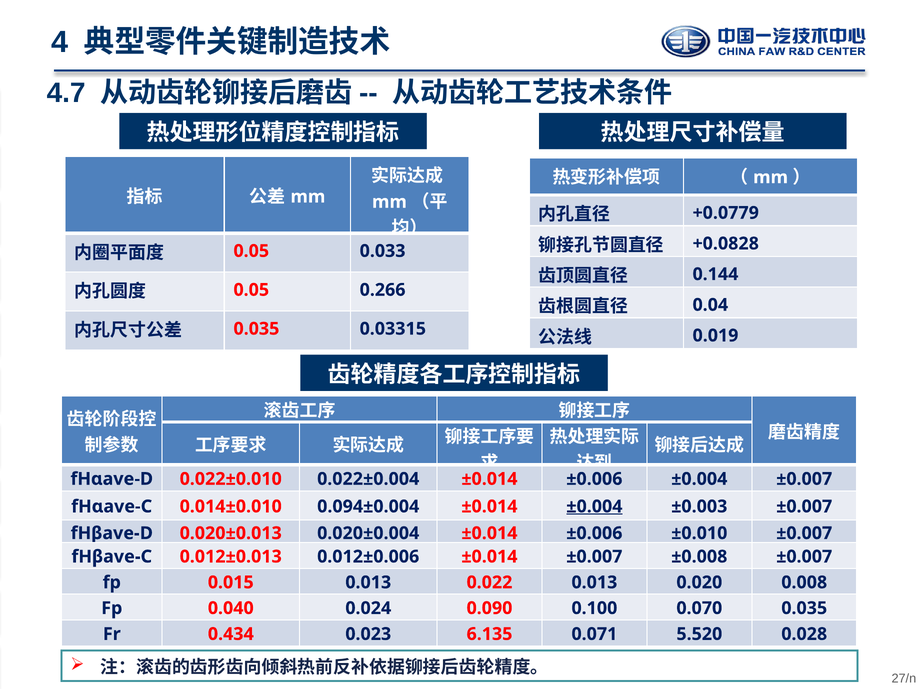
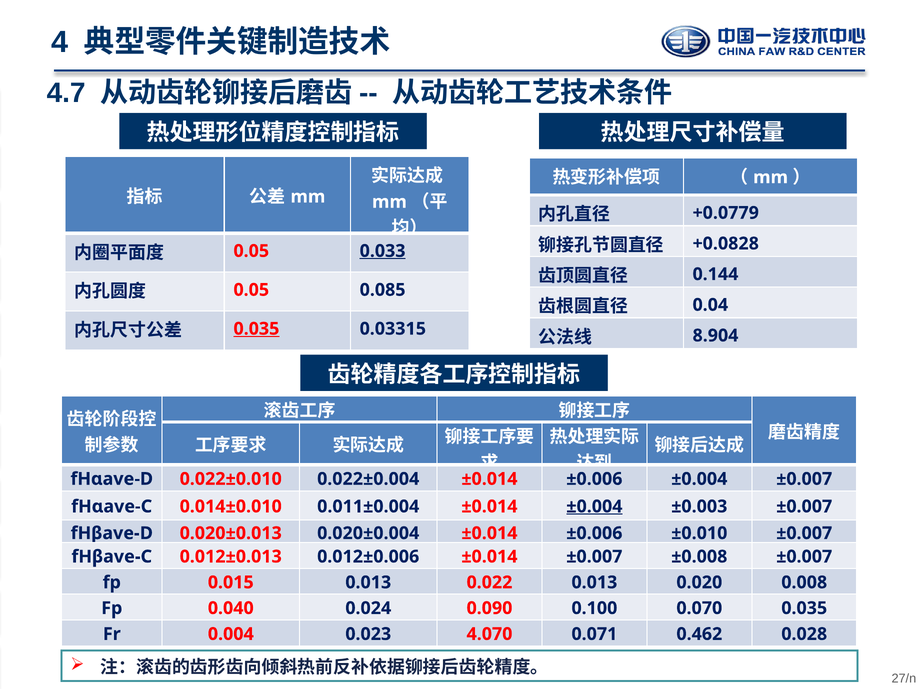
0.033 underline: none -> present (383, 251)
0.266: 0.266 -> 0.085 (383, 290)
0.035 underline: none -> present (256, 329)
0.019: 0.019 -> 8.904 (715, 336)
0.094±0.004: 0.094±0.004 -> 0.011±0.004 (368, 507)
0.434: 0.434 -> 0.004 (231, 634)
6.135: 6.135 -> 4.070 (489, 634)
5.520: 5.520 -> 0.462 (699, 634)
